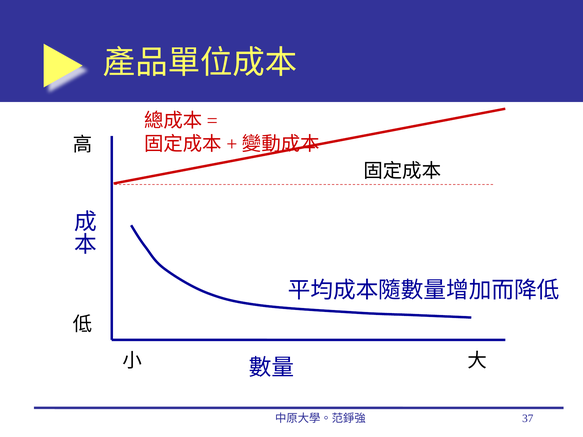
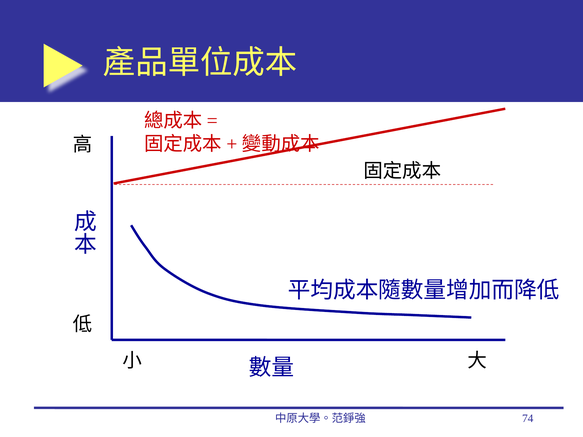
37: 37 -> 74 (528, 419)
